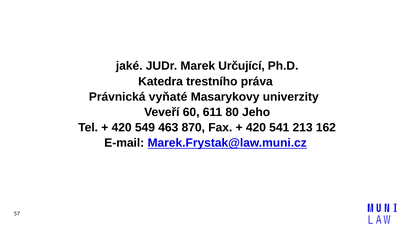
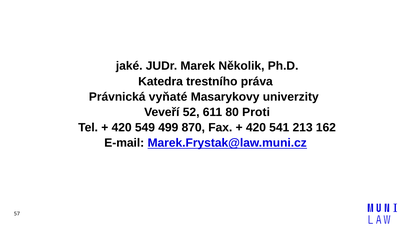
Určující: Určující -> Několik (241, 66)
60: 60 -> 52 (191, 113)
Jeho: Jeho -> Proti (256, 113)
463: 463 -> 499 (168, 128)
